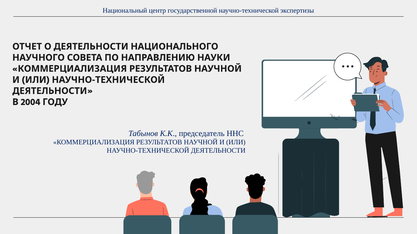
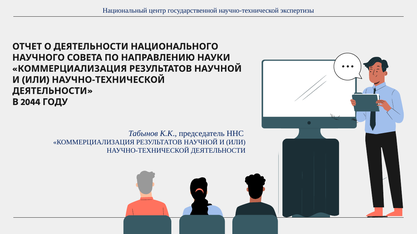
2004: 2004 -> 2044 (31, 102)
